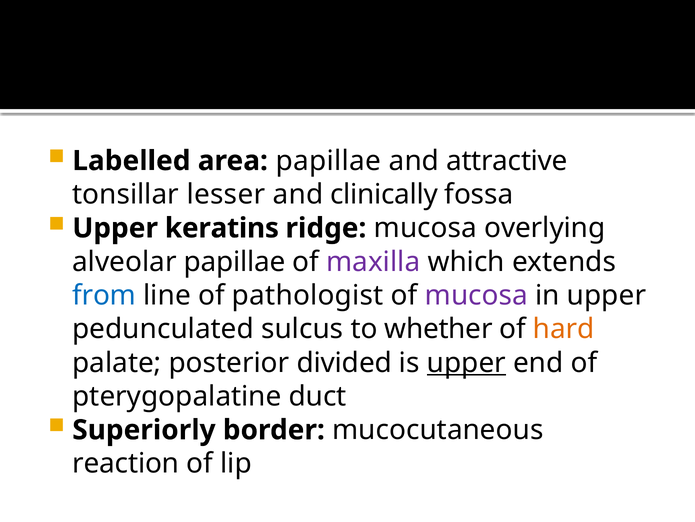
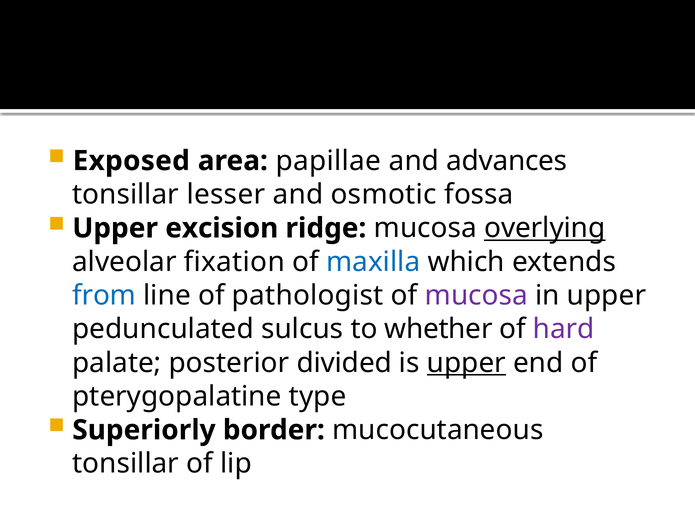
Labelled: Labelled -> Exposed (131, 161)
attractive: attractive -> advances (507, 161)
clinically: clinically -> osmotic (384, 194)
keratins: keratins -> excision (222, 228)
overlying underline: none -> present (545, 228)
alveolar papillae: papillae -> fixation (234, 261)
maxilla colour: purple -> blue (373, 261)
hard colour: orange -> purple (564, 329)
duct: duct -> type (318, 396)
reaction: reaction -> tonsillar (126, 463)
